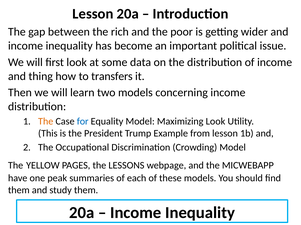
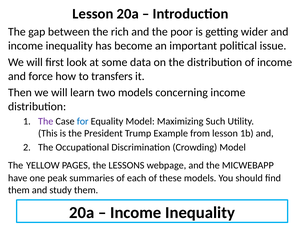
thing: thing -> force (41, 76)
The colour: orange -> purple (46, 122)
Maximizing Look: Look -> Such (215, 122)
